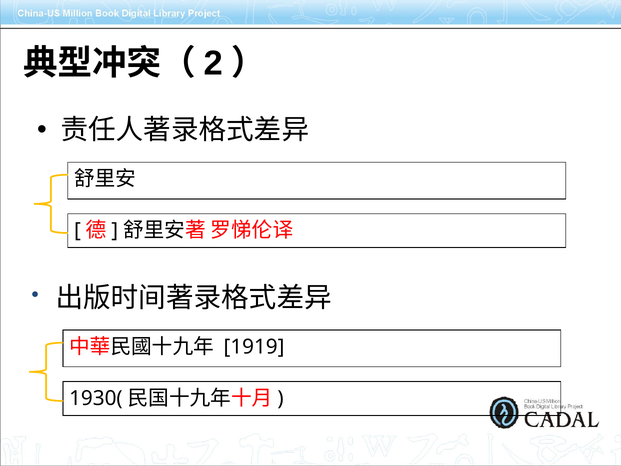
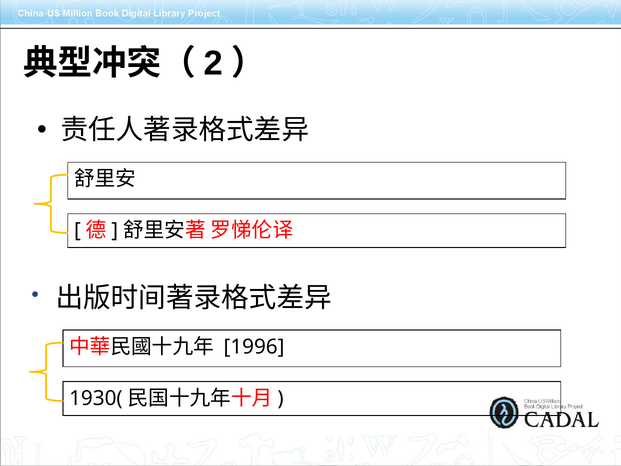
1919: 1919 -> 1996 (254, 347)
